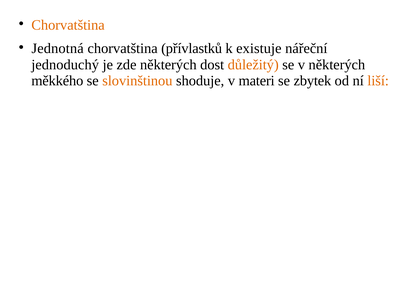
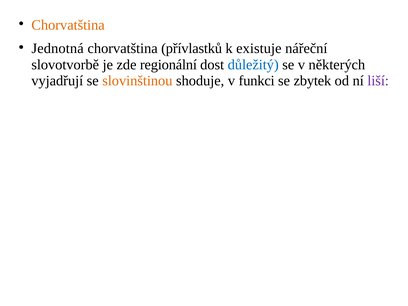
jednoduchý: jednoduchý -> slovotvorbě (65, 65)
zde některých: některých -> regionální (168, 65)
důležitý colour: orange -> blue (253, 65)
měkkého: měkkého -> vyjadřují (57, 81)
materi: materi -> funkci (257, 81)
liší colour: orange -> purple (378, 81)
